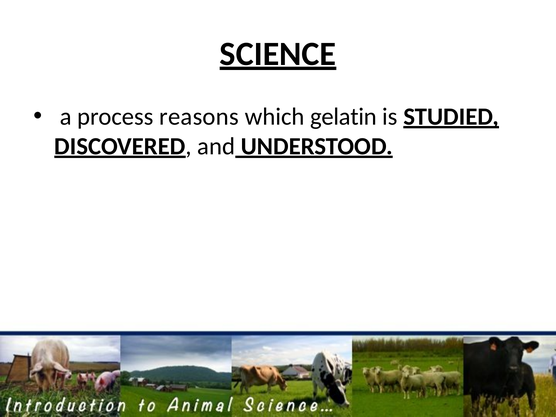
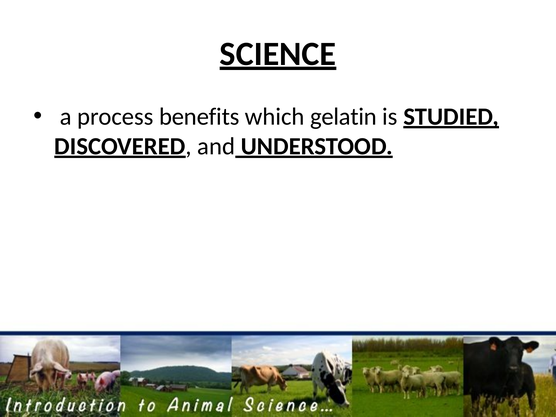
reasons: reasons -> benefits (199, 117)
